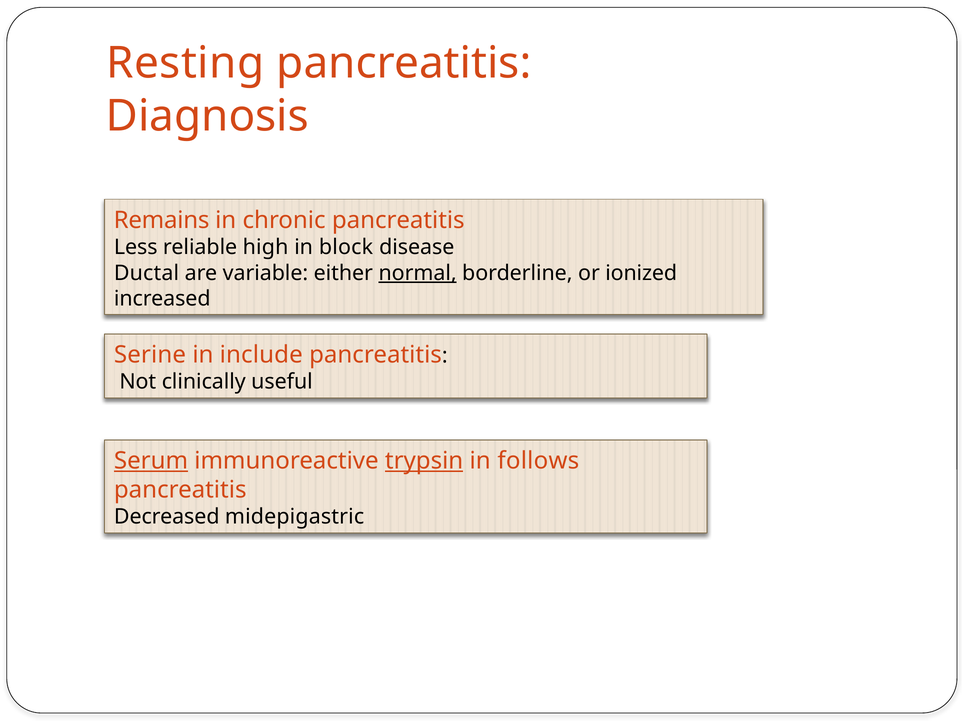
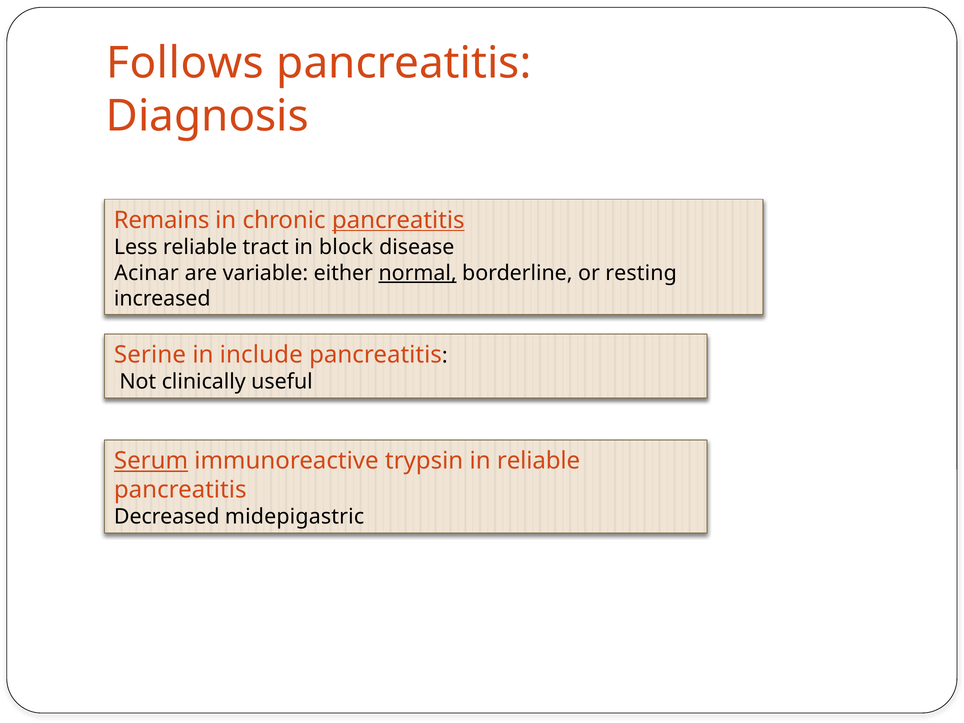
Resting: Resting -> Follows (185, 63)
pancreatitis underline: none -> present (398, 220)
high: high -> tract (266, 247)
Ductal: Ductal -> Acinar (146, 273)
ionized: ionized -> resting (641, 273)
trypsin underline: present -> none (424, 461)
in follows: follows -> reliable (539, 461)
